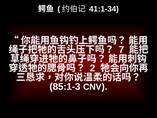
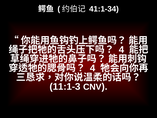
7: 7 -> 4 (121, 50)
2: 2 -> 4 (93, 68)
85:1-3: 85:1-3 -> 11:1-3 (65, 86)
